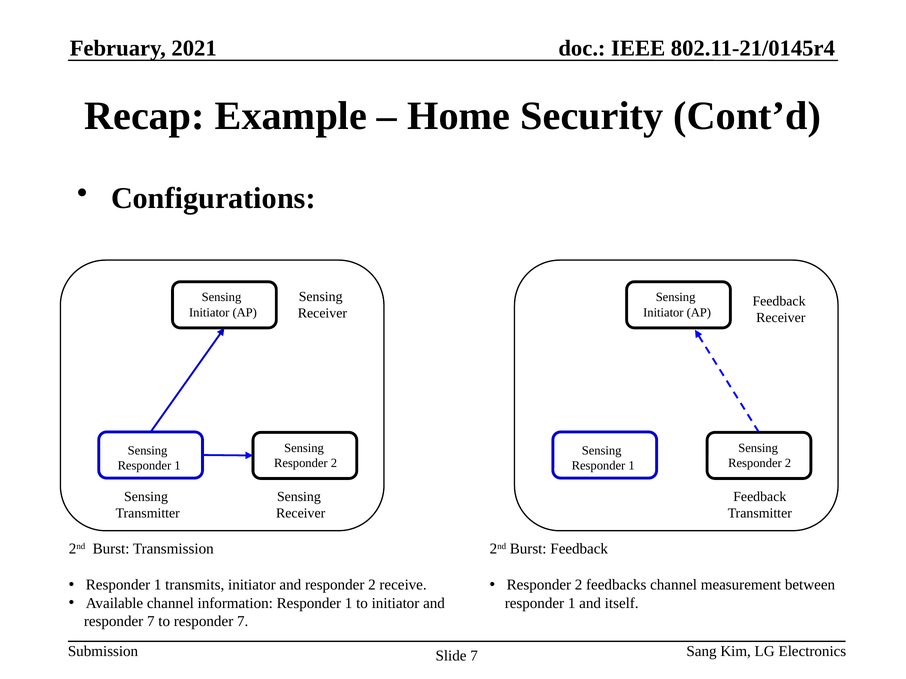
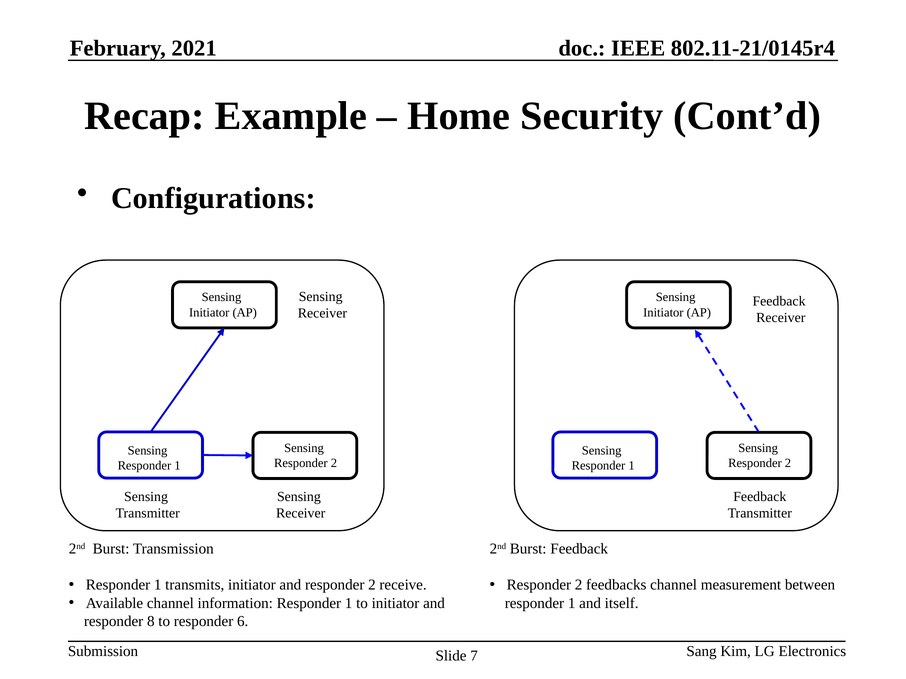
7: 7 -> 8 (151, 622)
to responder 7: 7 -> 6 (243, 622)
